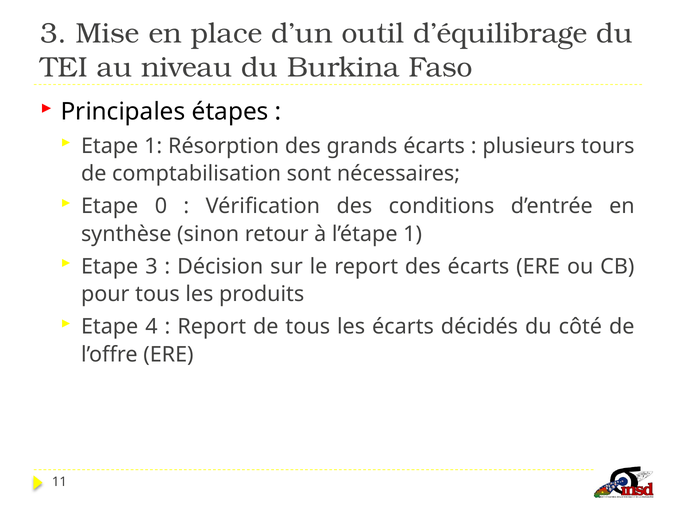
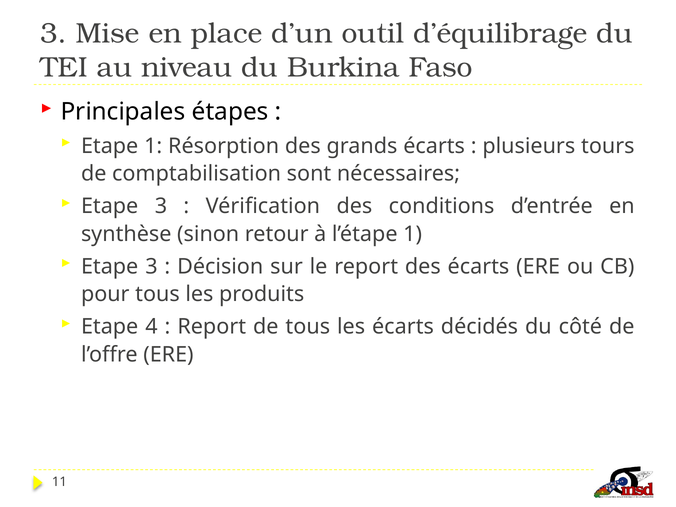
0: 0 -> 3 (161, 206)
